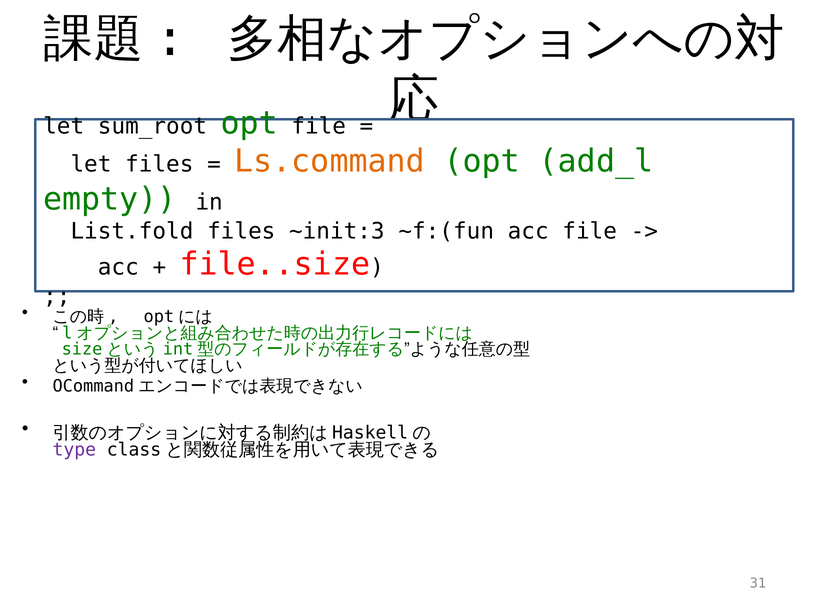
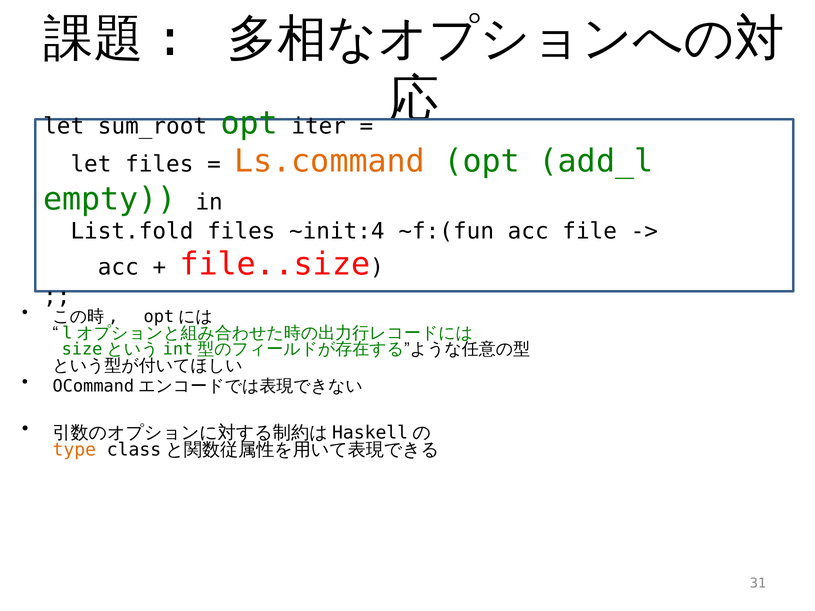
opt file: file -> iter (319, 126)
~init:3: ~init:3 -> ~init:4 (337, 231)
type colour: purple -> orange (74, 450)
